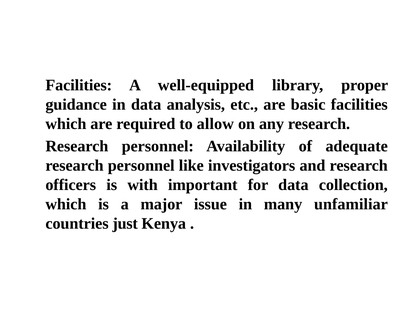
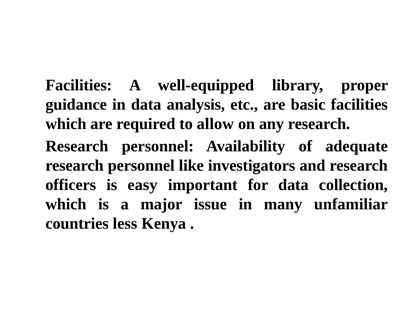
with: with -> easy (142, 185)
just: just -> less (125, 223)
